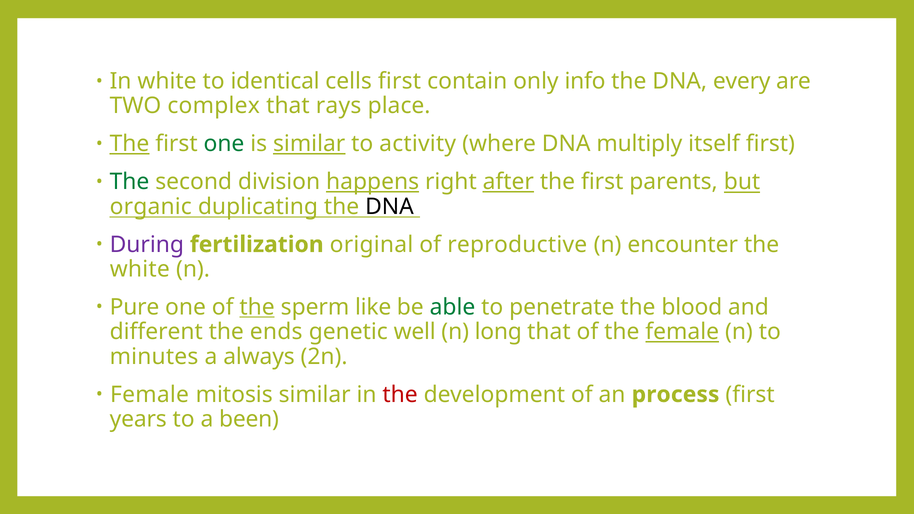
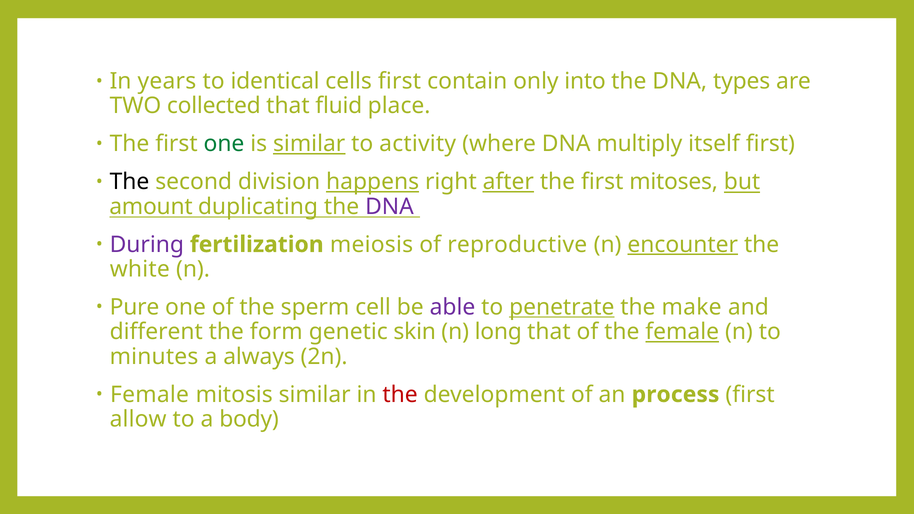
In white: white -> years (167, 81)
info: info -> into (585, 81)
every: every -> types (742, 81)
complex: complex -> collected (214, 106)
rays: rays -> fluid (339, 106)
The underline: present -> none (130, 144)
The colour: green -> black (130, 182)
parents: parents -> mitoses (674, 182)
organic: organic -> amount (151, 207)
DNA colour: black -> purple (389, 207)
original: original -> meiosis (372, 245)
encounter underline: none -> present (683, 245)
the underline: present -> none (257, 307)
like: like -> cell (373, 307)
able colour: green -> purple (452, 307)
penetrate underline: none -> present (562, 307)
blood: blood -> make (692, 307)
ends: ends -> form (276, 332)
well: well -> skin (415, 332)
years: years -> allow (138, 419)
been: been -> body (249, 419)
